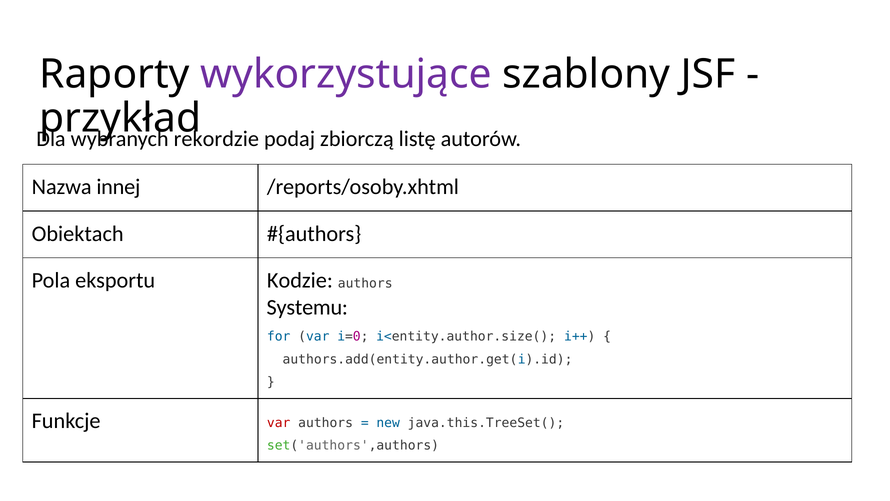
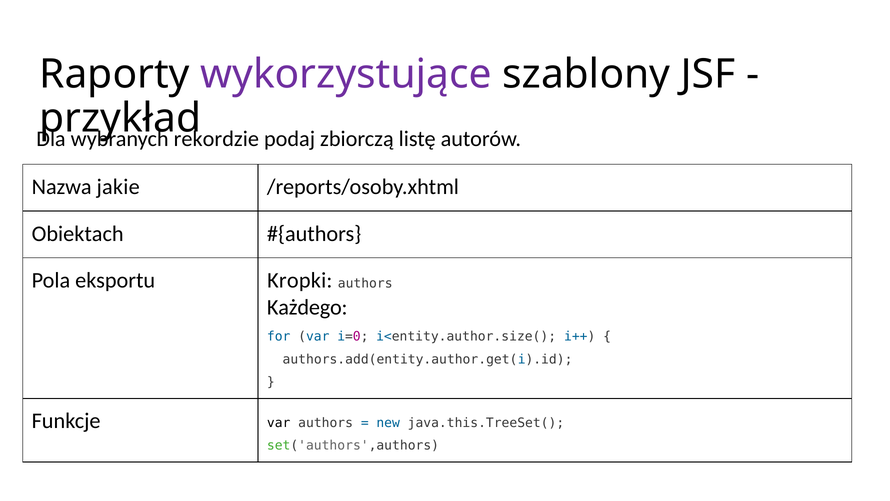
innej: innej -> jakie (118, 187)
Kodzie: Kodzie -> Kropki (300, 280)
Systemu: Systemu -> Każdego (307, 307)
var colour: red -> black (279, 422)
